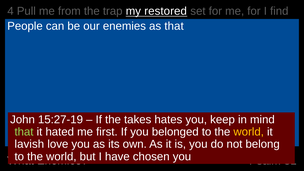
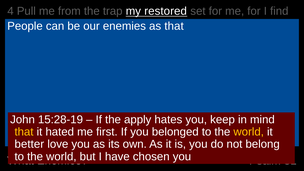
15:27-19: 15:27-19 -> 15:28-19 (60, 120)
takes: takes -> apply (138, 120)
that colour: light green -> yellow (24, 132)
lavish: lavish -> better (29, 144)
